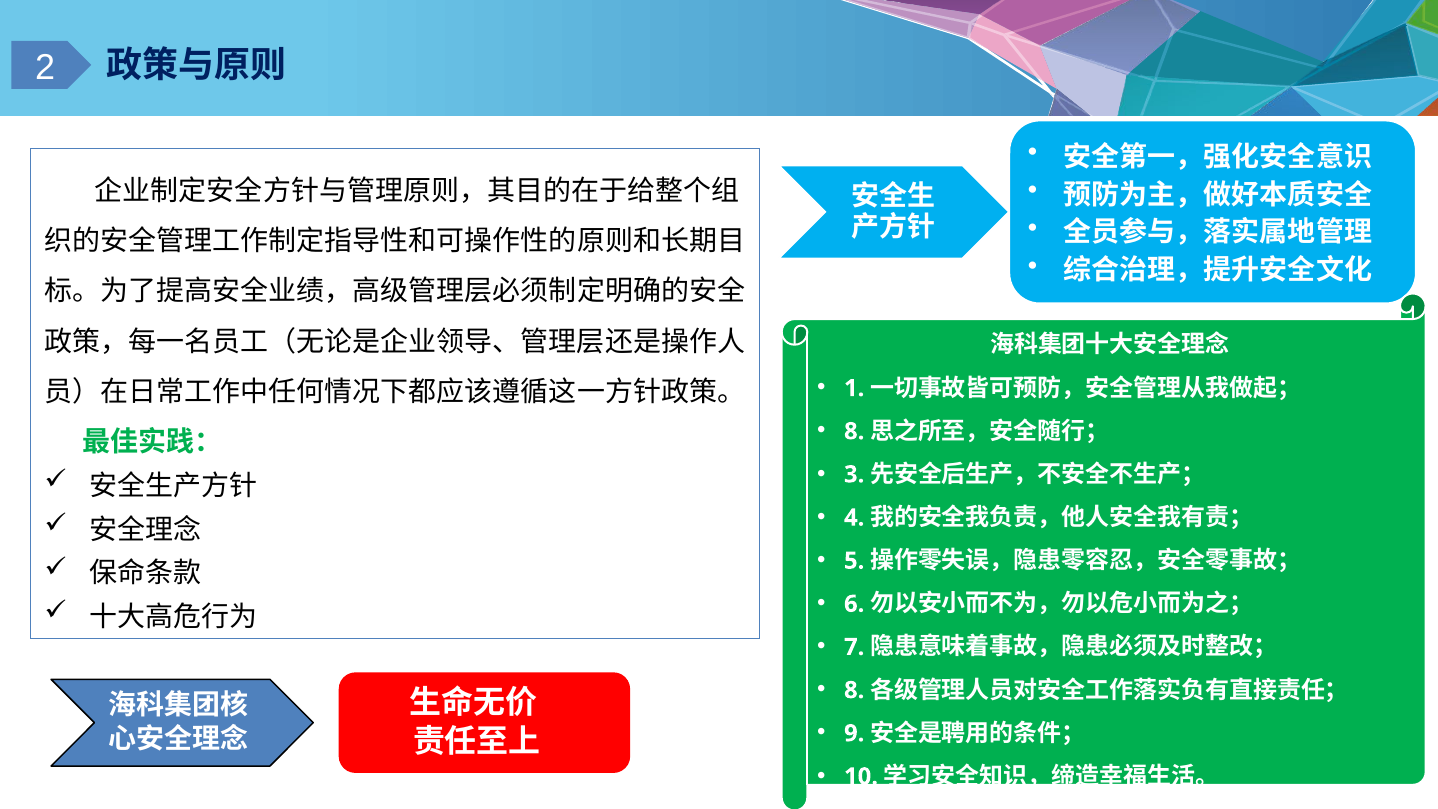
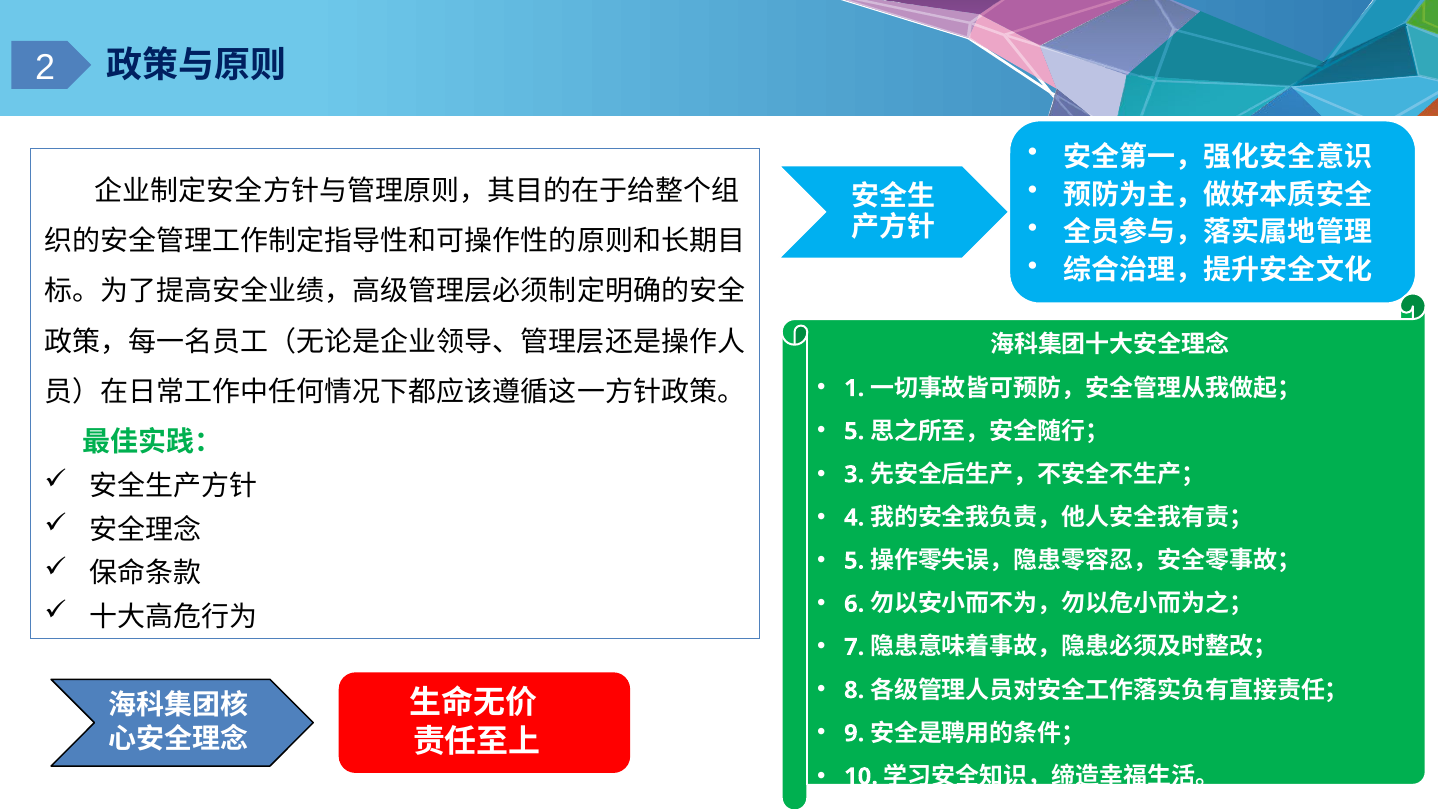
8: 8 -> 5 (854, 431)
